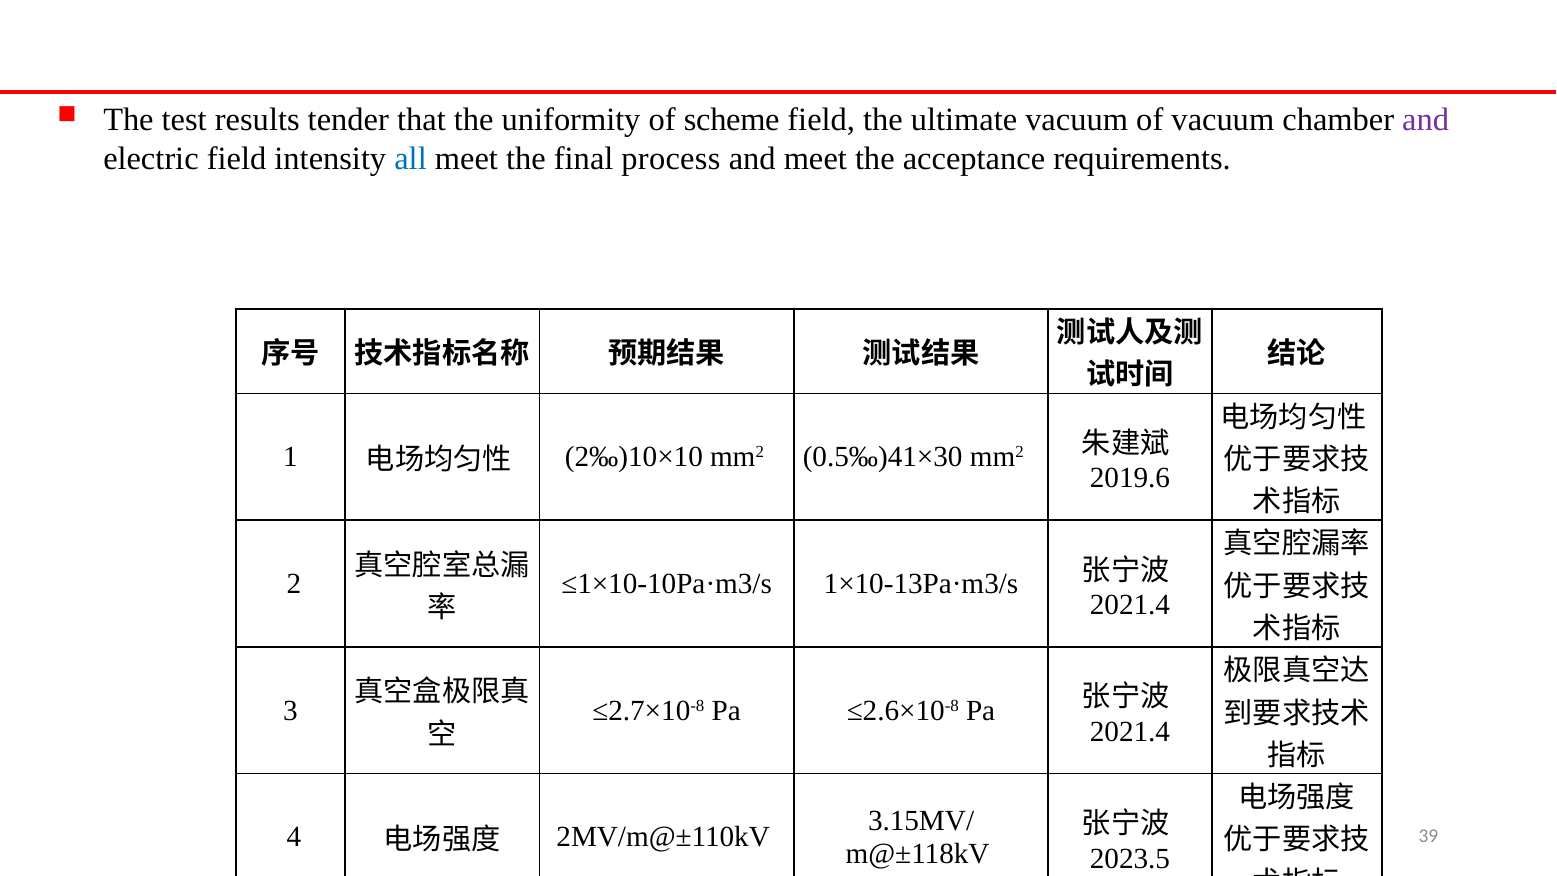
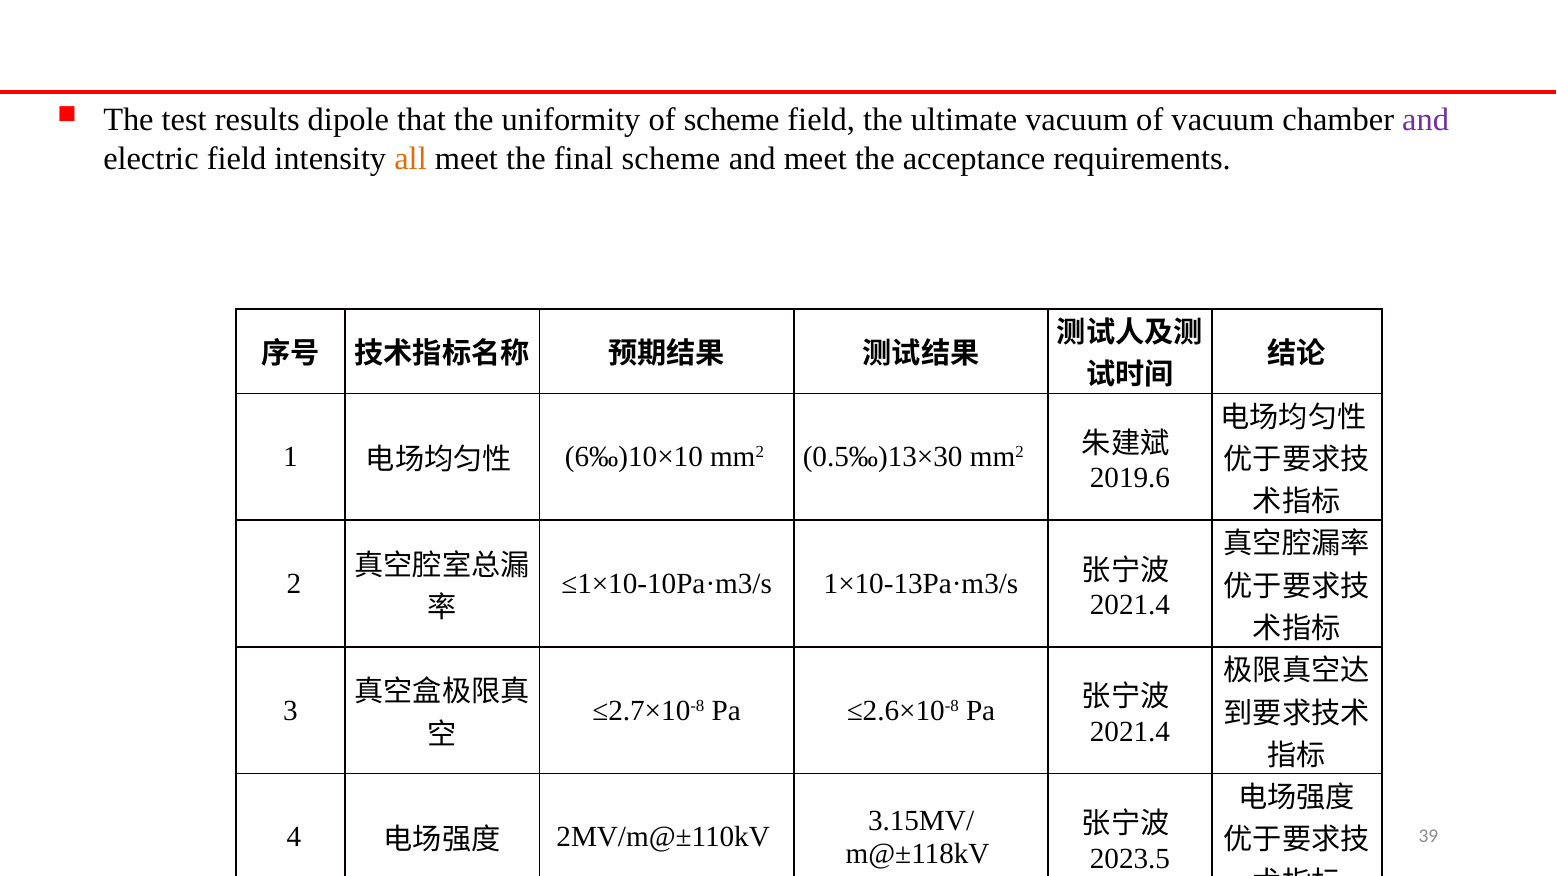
tender: tender -> dipole (348, 119)
all colour: blue -> orange (411, 158)
final process: process -> scheme (671, 158)
2‰)10×10: 2‰)10×10 -> 6‰)10×10 (634, 457)
0.5‰)41×30: 0.5‰)41×30 -> 0.5‰)13×30 (883, 457)
